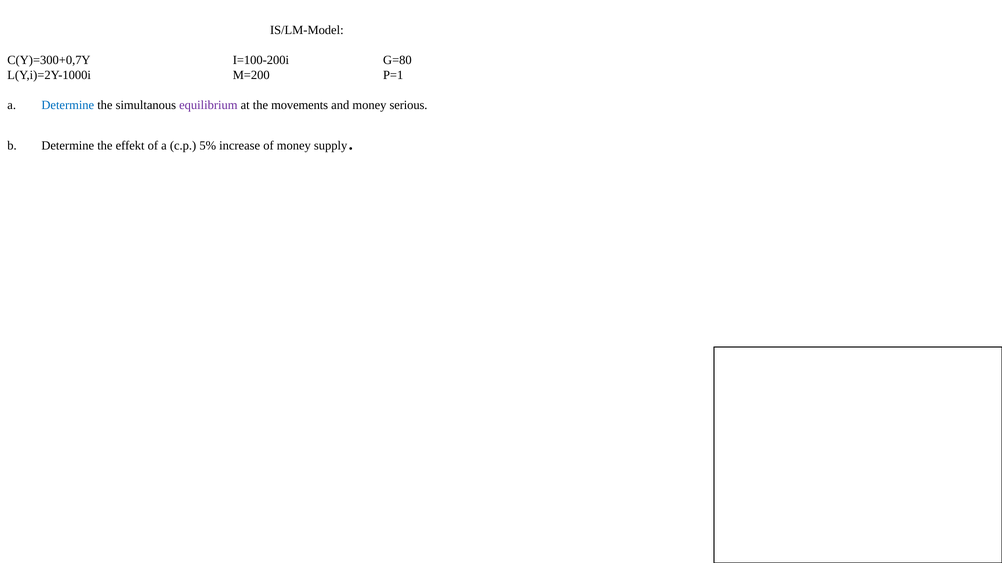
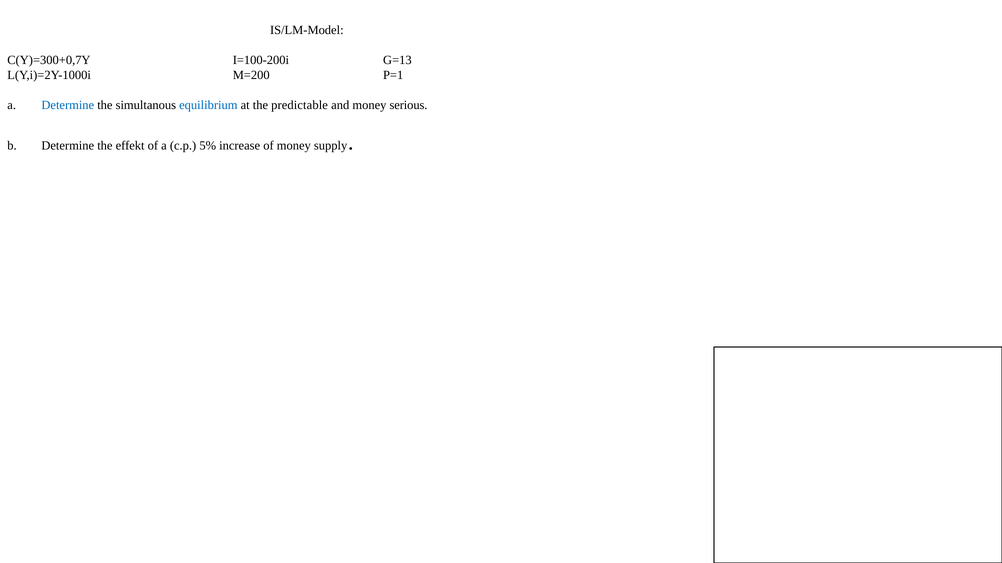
G=80: G=80 -> G=13 (397, 60)
equilibrium colour: purple -> blue (208, 105)
movements: movements -> predictable (300, 105)
